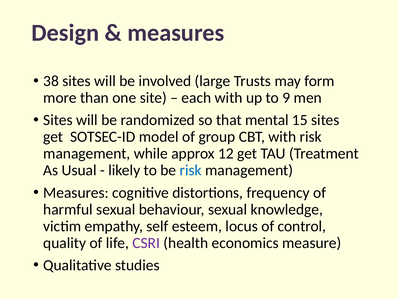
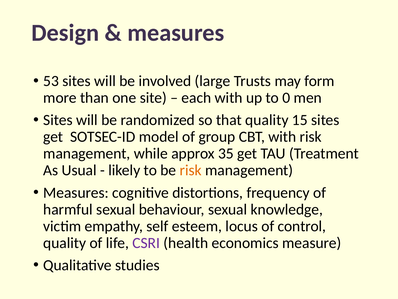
38: 38 -> 53 (51, 81)
9: 9 -> 0 (286, 98)
that mental: mental -> quality (267, 120)
12: 12 -> 35 (226, 153)
risk colour: blue -> orange (191, 170)
